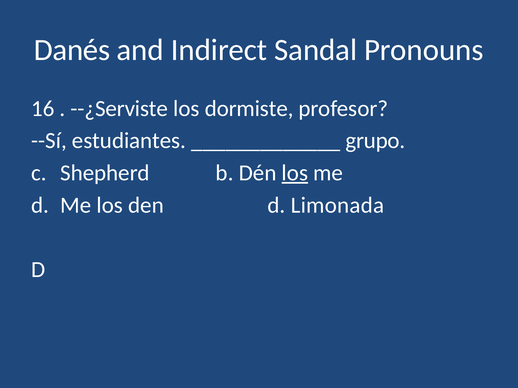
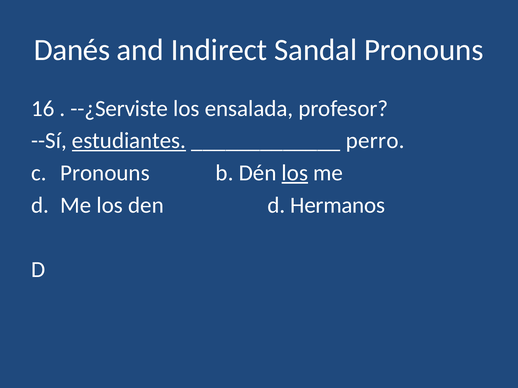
dormiste: dormiste -> ensalada (249, 109)
estudiantes underline: none -> present (129, 141)
grupo: grupo -> perro (375, 141)
Shepherd: Shepherd -> Pronouns (105, 173)
Limonada: Limonada -> Hermanos (338, 205)
